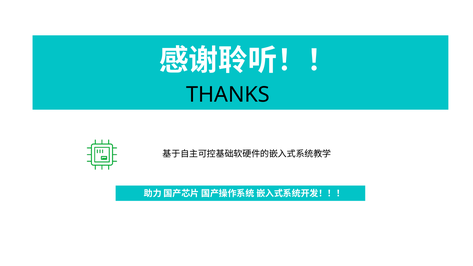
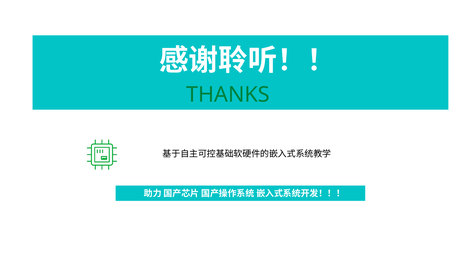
THANKS colour: black -> green (228, 95)
